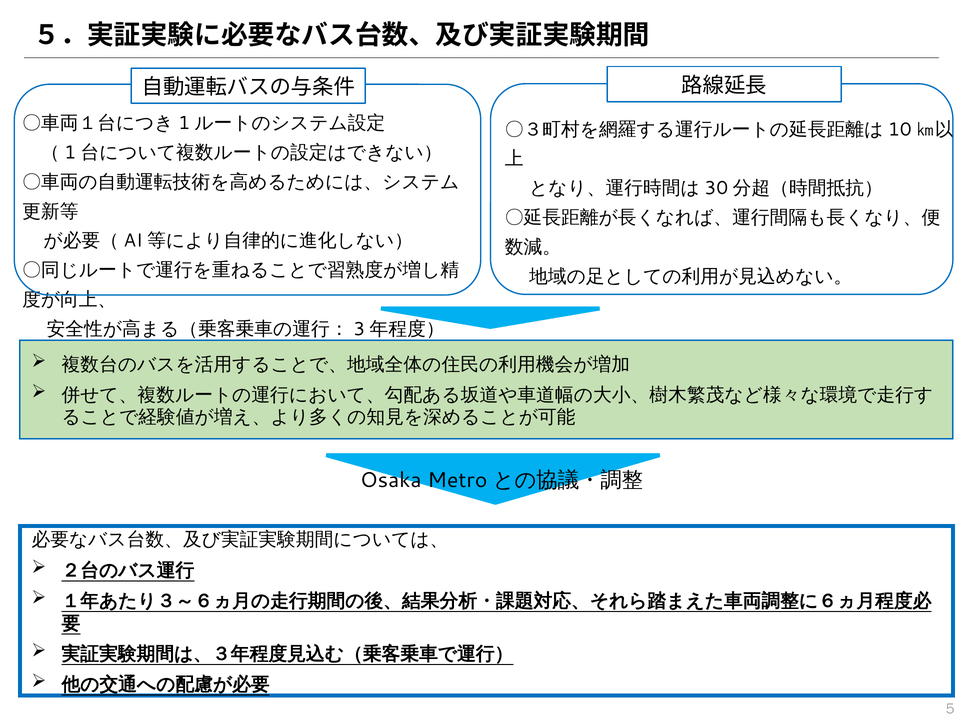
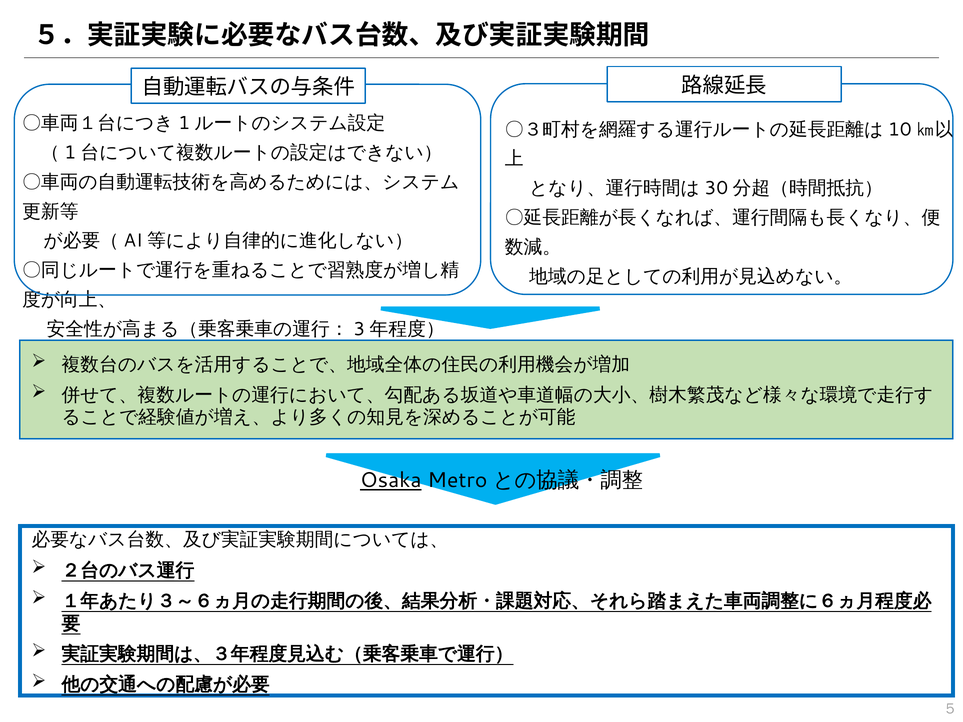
Osaka underline: none -> present (391, 481)
